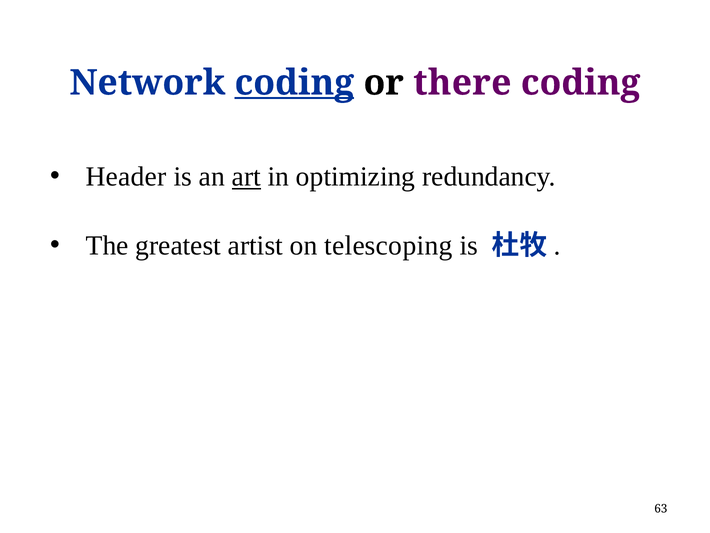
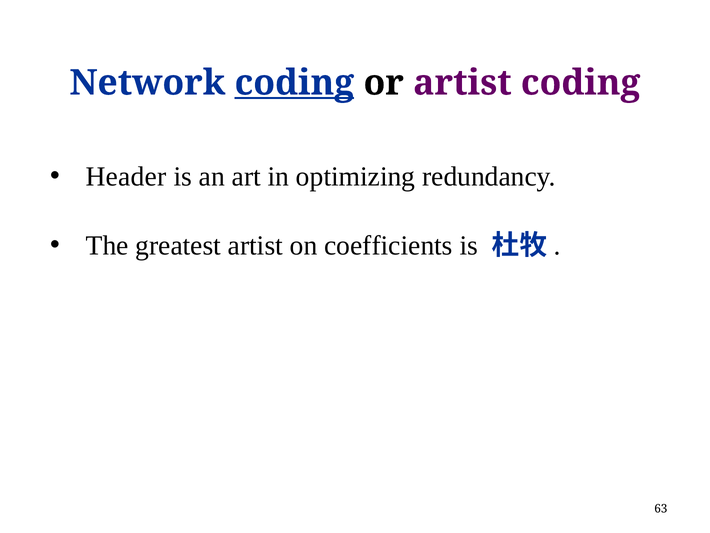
or there: there -> artist (462, 83)
art underline: present -> none (246, 177)
telescoping: telescoping -> coefficients (388, 245)
